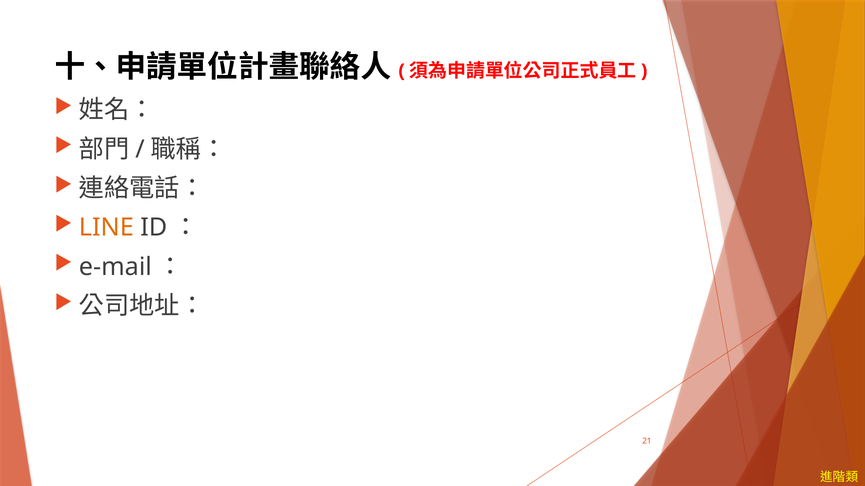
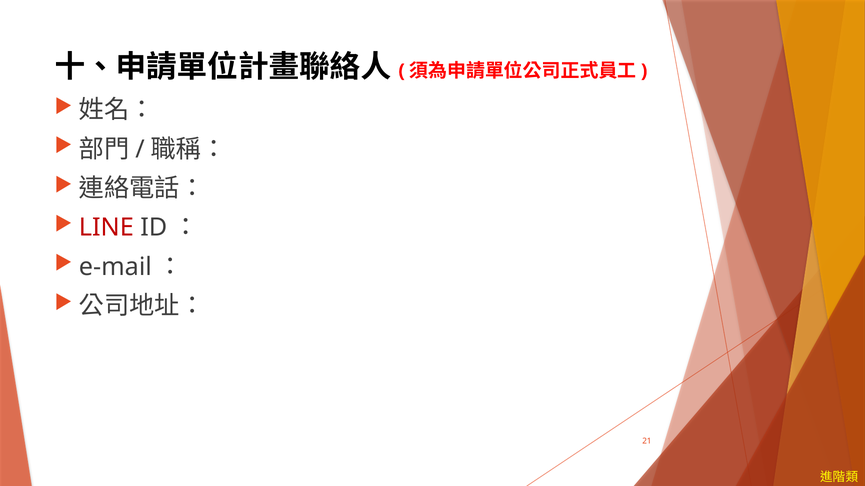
LINE colour: orange -> red (106, 228)
